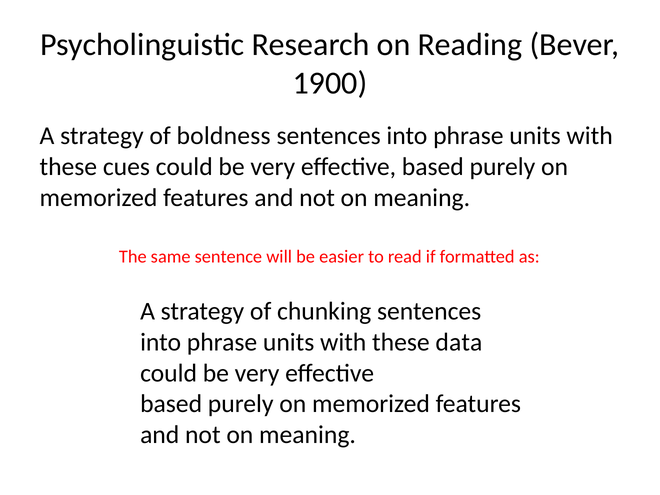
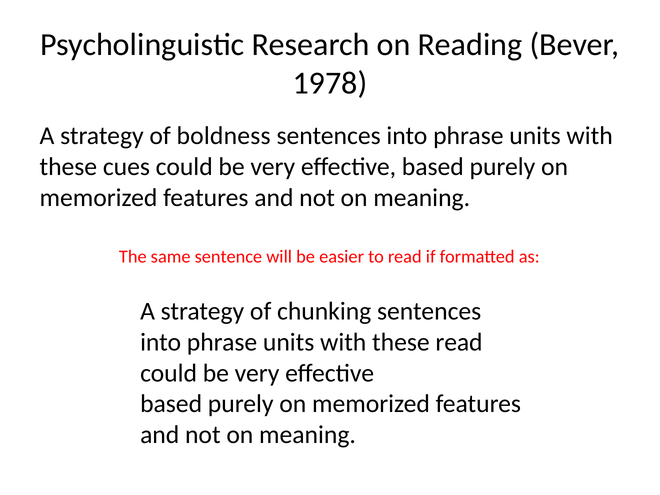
1900: 1900 -> 1978 (330, 83)
these data: data -> read (459, 342)
